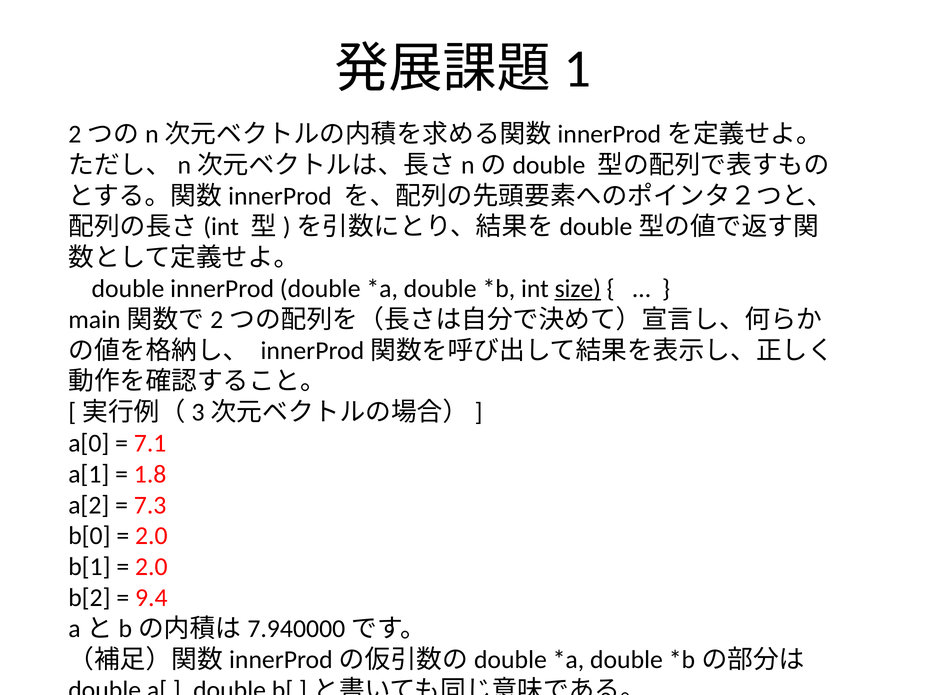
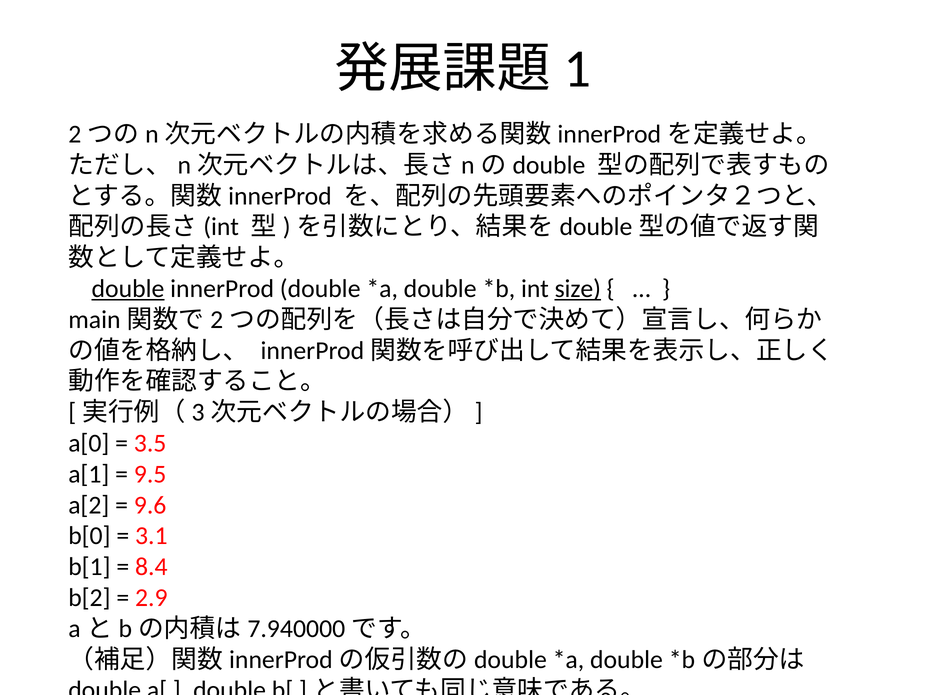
double underline: none -> present (128, 289)
7.1: 7.1 -> 3.5 (150, 443)
1.8: 1.8 -> 9.5 (150, 474)
7.3: 7.3 -> 9.6 (150, 505)
2.0: 2.0 -> 3.1 (151, 536)
2.0: 2.0 -> 8.4 (151, 566)
9.4: 9.4 -> 2.9 (151, 597)
